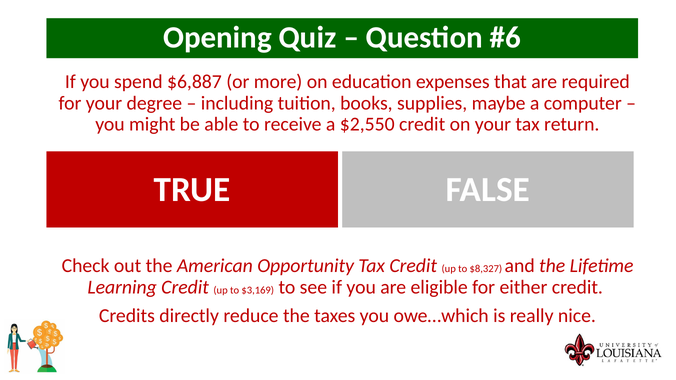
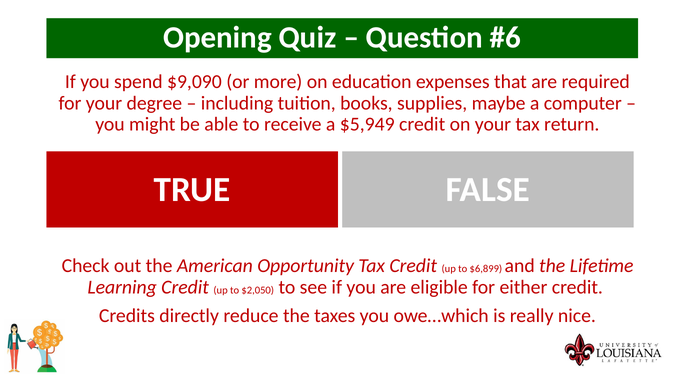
$6,887: $6,887 -> $9,090 (194, 82)
$2,550: $2,550 -> $5,949 (367, 124)
$8,327: $8,327 -> $6,899 (486, 269)
$3,169: $3,169 -> $2,050 (258, 290)
